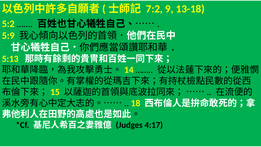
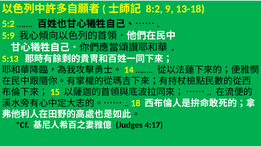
7:2: 7:2 -> 8:2 (154, 9)
